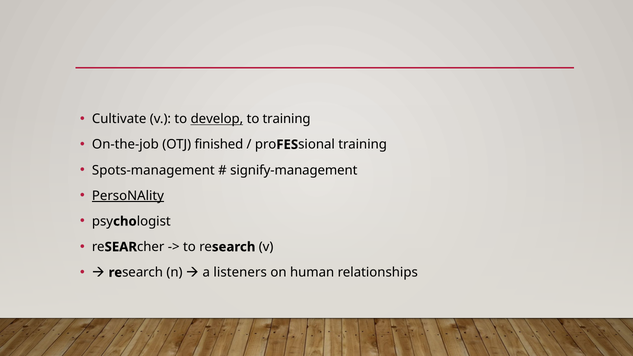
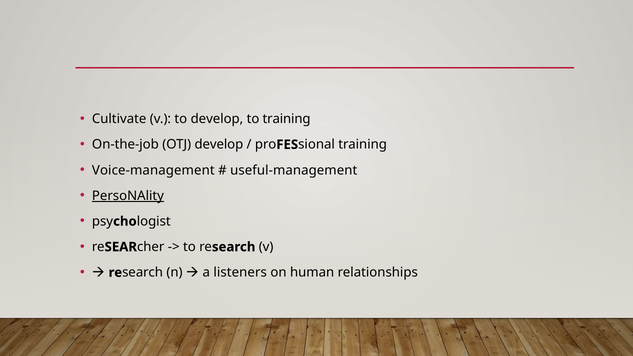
develop underline: present -> none (217, 119)
OTJ finished: finished -> develop (219, 145)
Spots-management: Spots-management -> Voice-management (153, 170)
signify-management: signify-management -> useful-management (294, 170)
